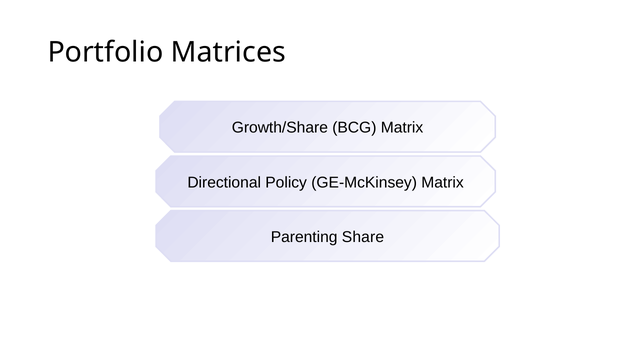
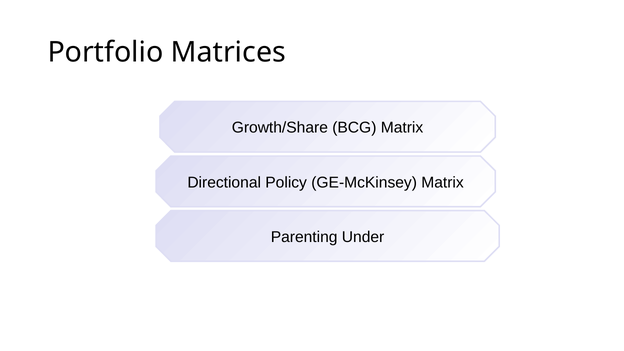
Share: Share -> Under (363, 237)
